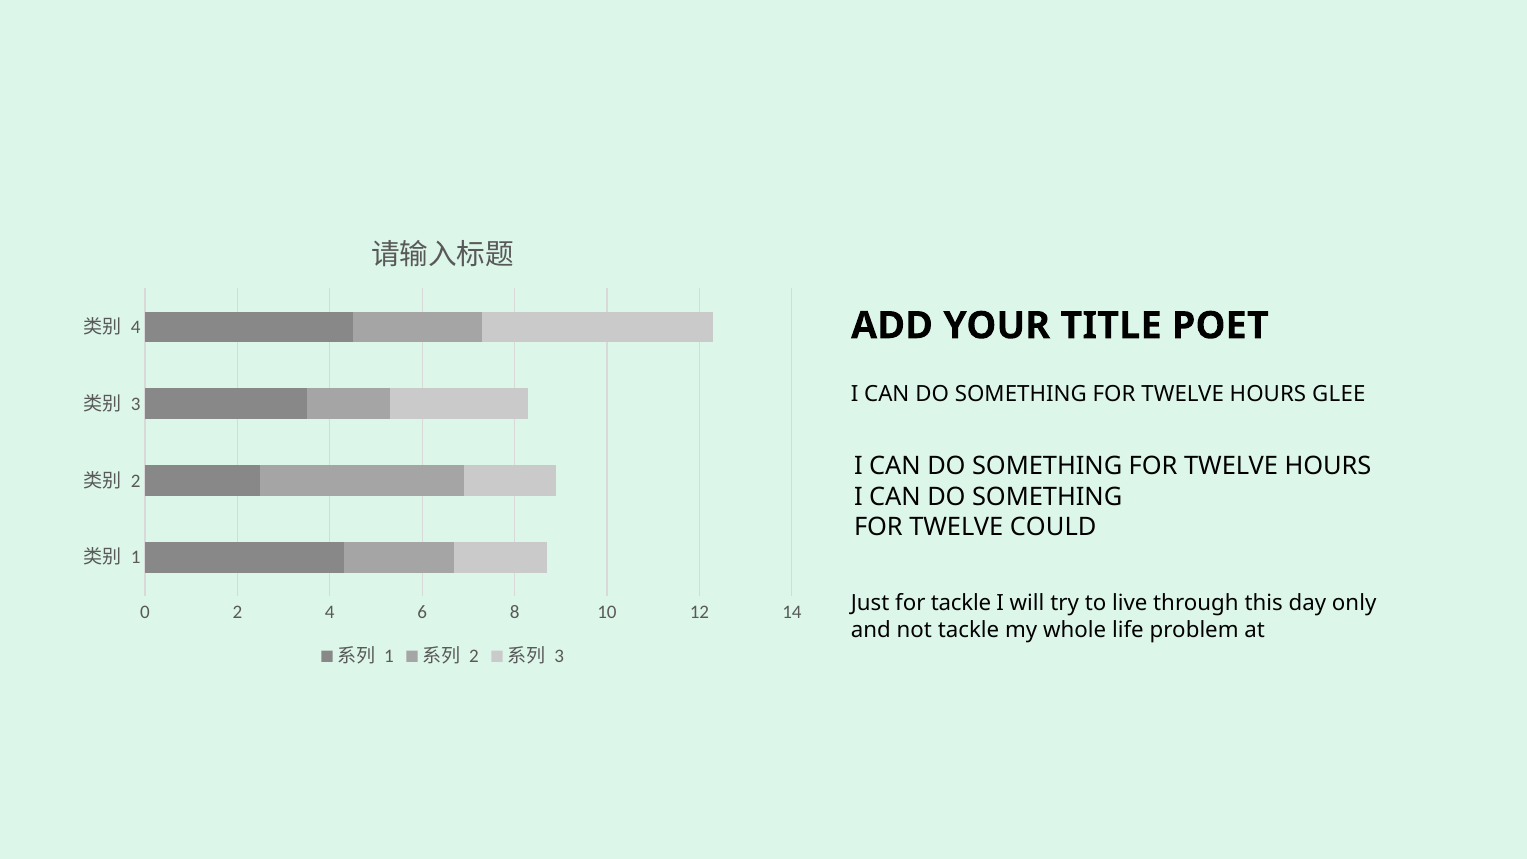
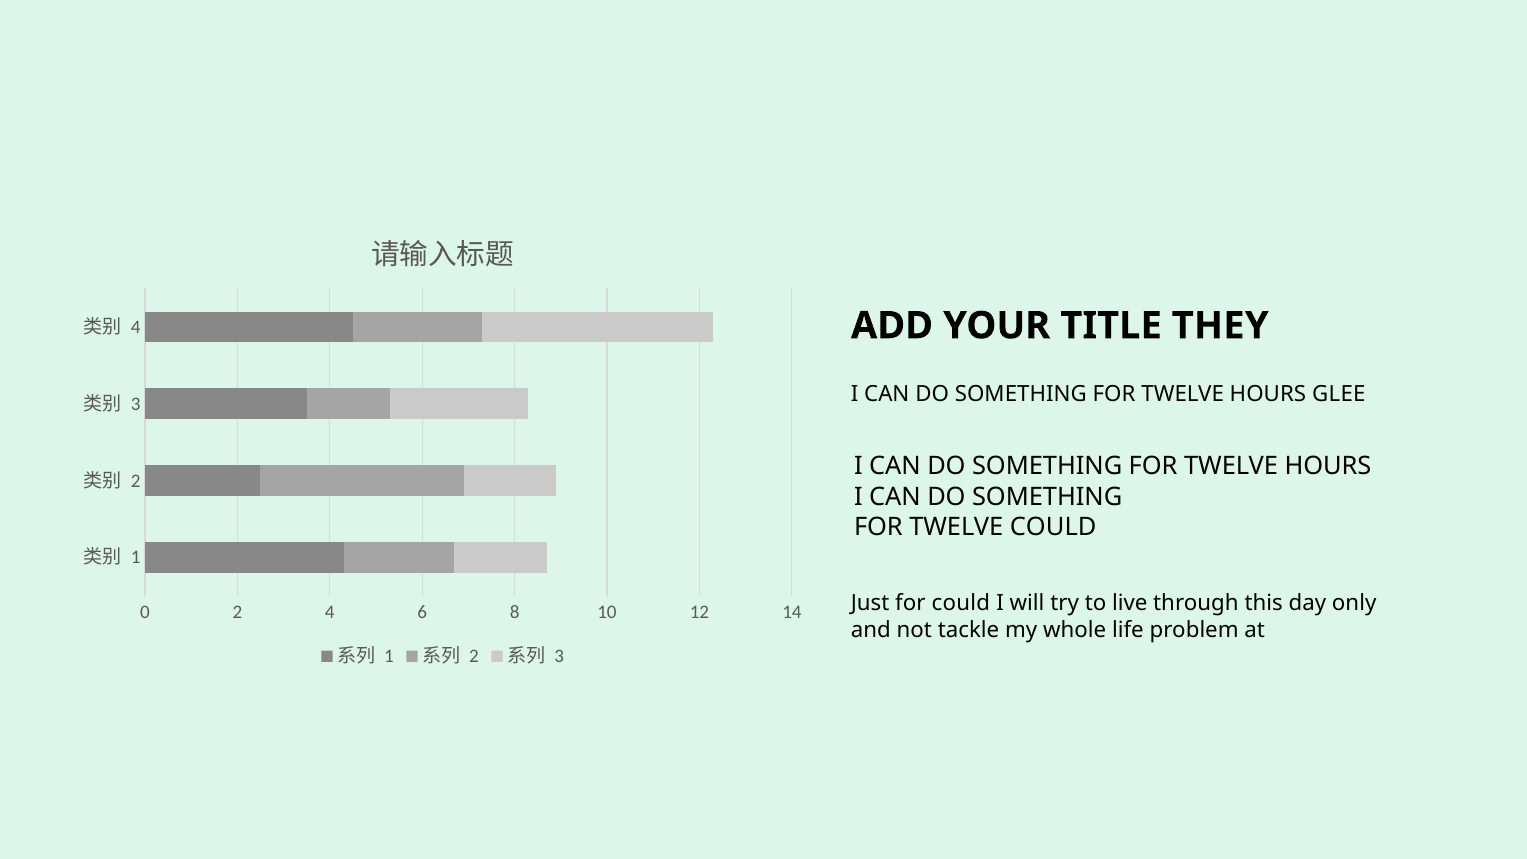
POET: POET -> THEY (1220, 326)
for tackle: tackle -> could (961, 603)
